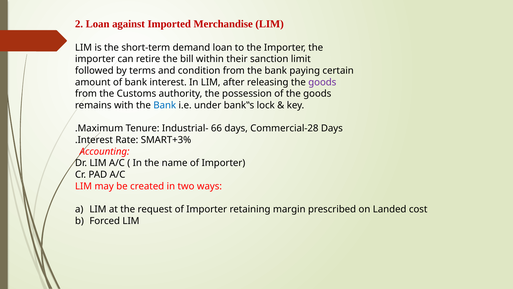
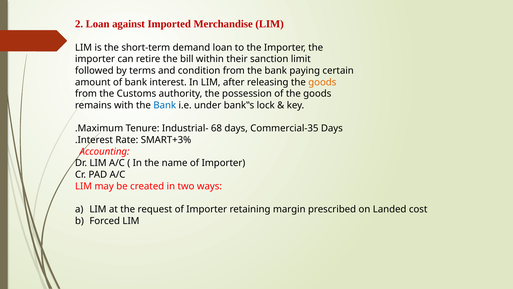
goods colour: purple -> orange (322, 82)
66: 66 -> 68 (216, 128)
Commercial-28: Commercial-28 -> Commercial-35 (284, 128)
